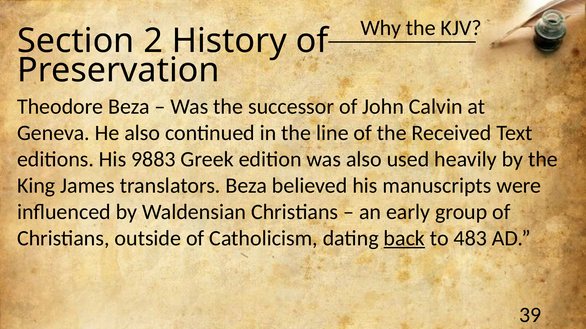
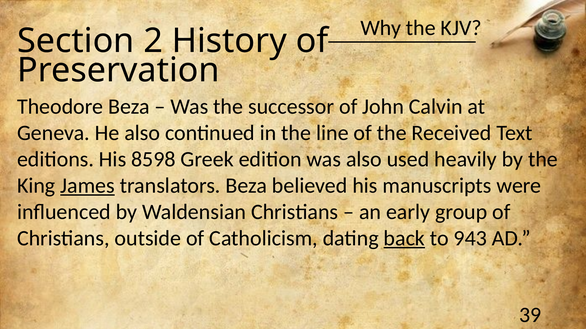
9883: 9883 -> 8598 (153, 159)
James underline: none -> present (88, 186)
483: 483 -> 943 (470, 239)
